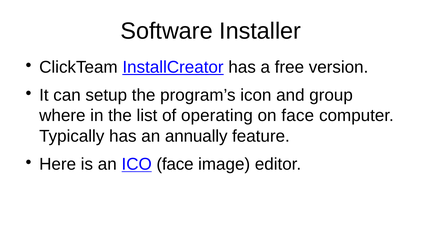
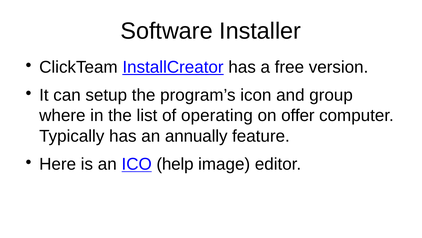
on face: face -> offer (298, 115)
ICO face: face -> help (175, 164)
